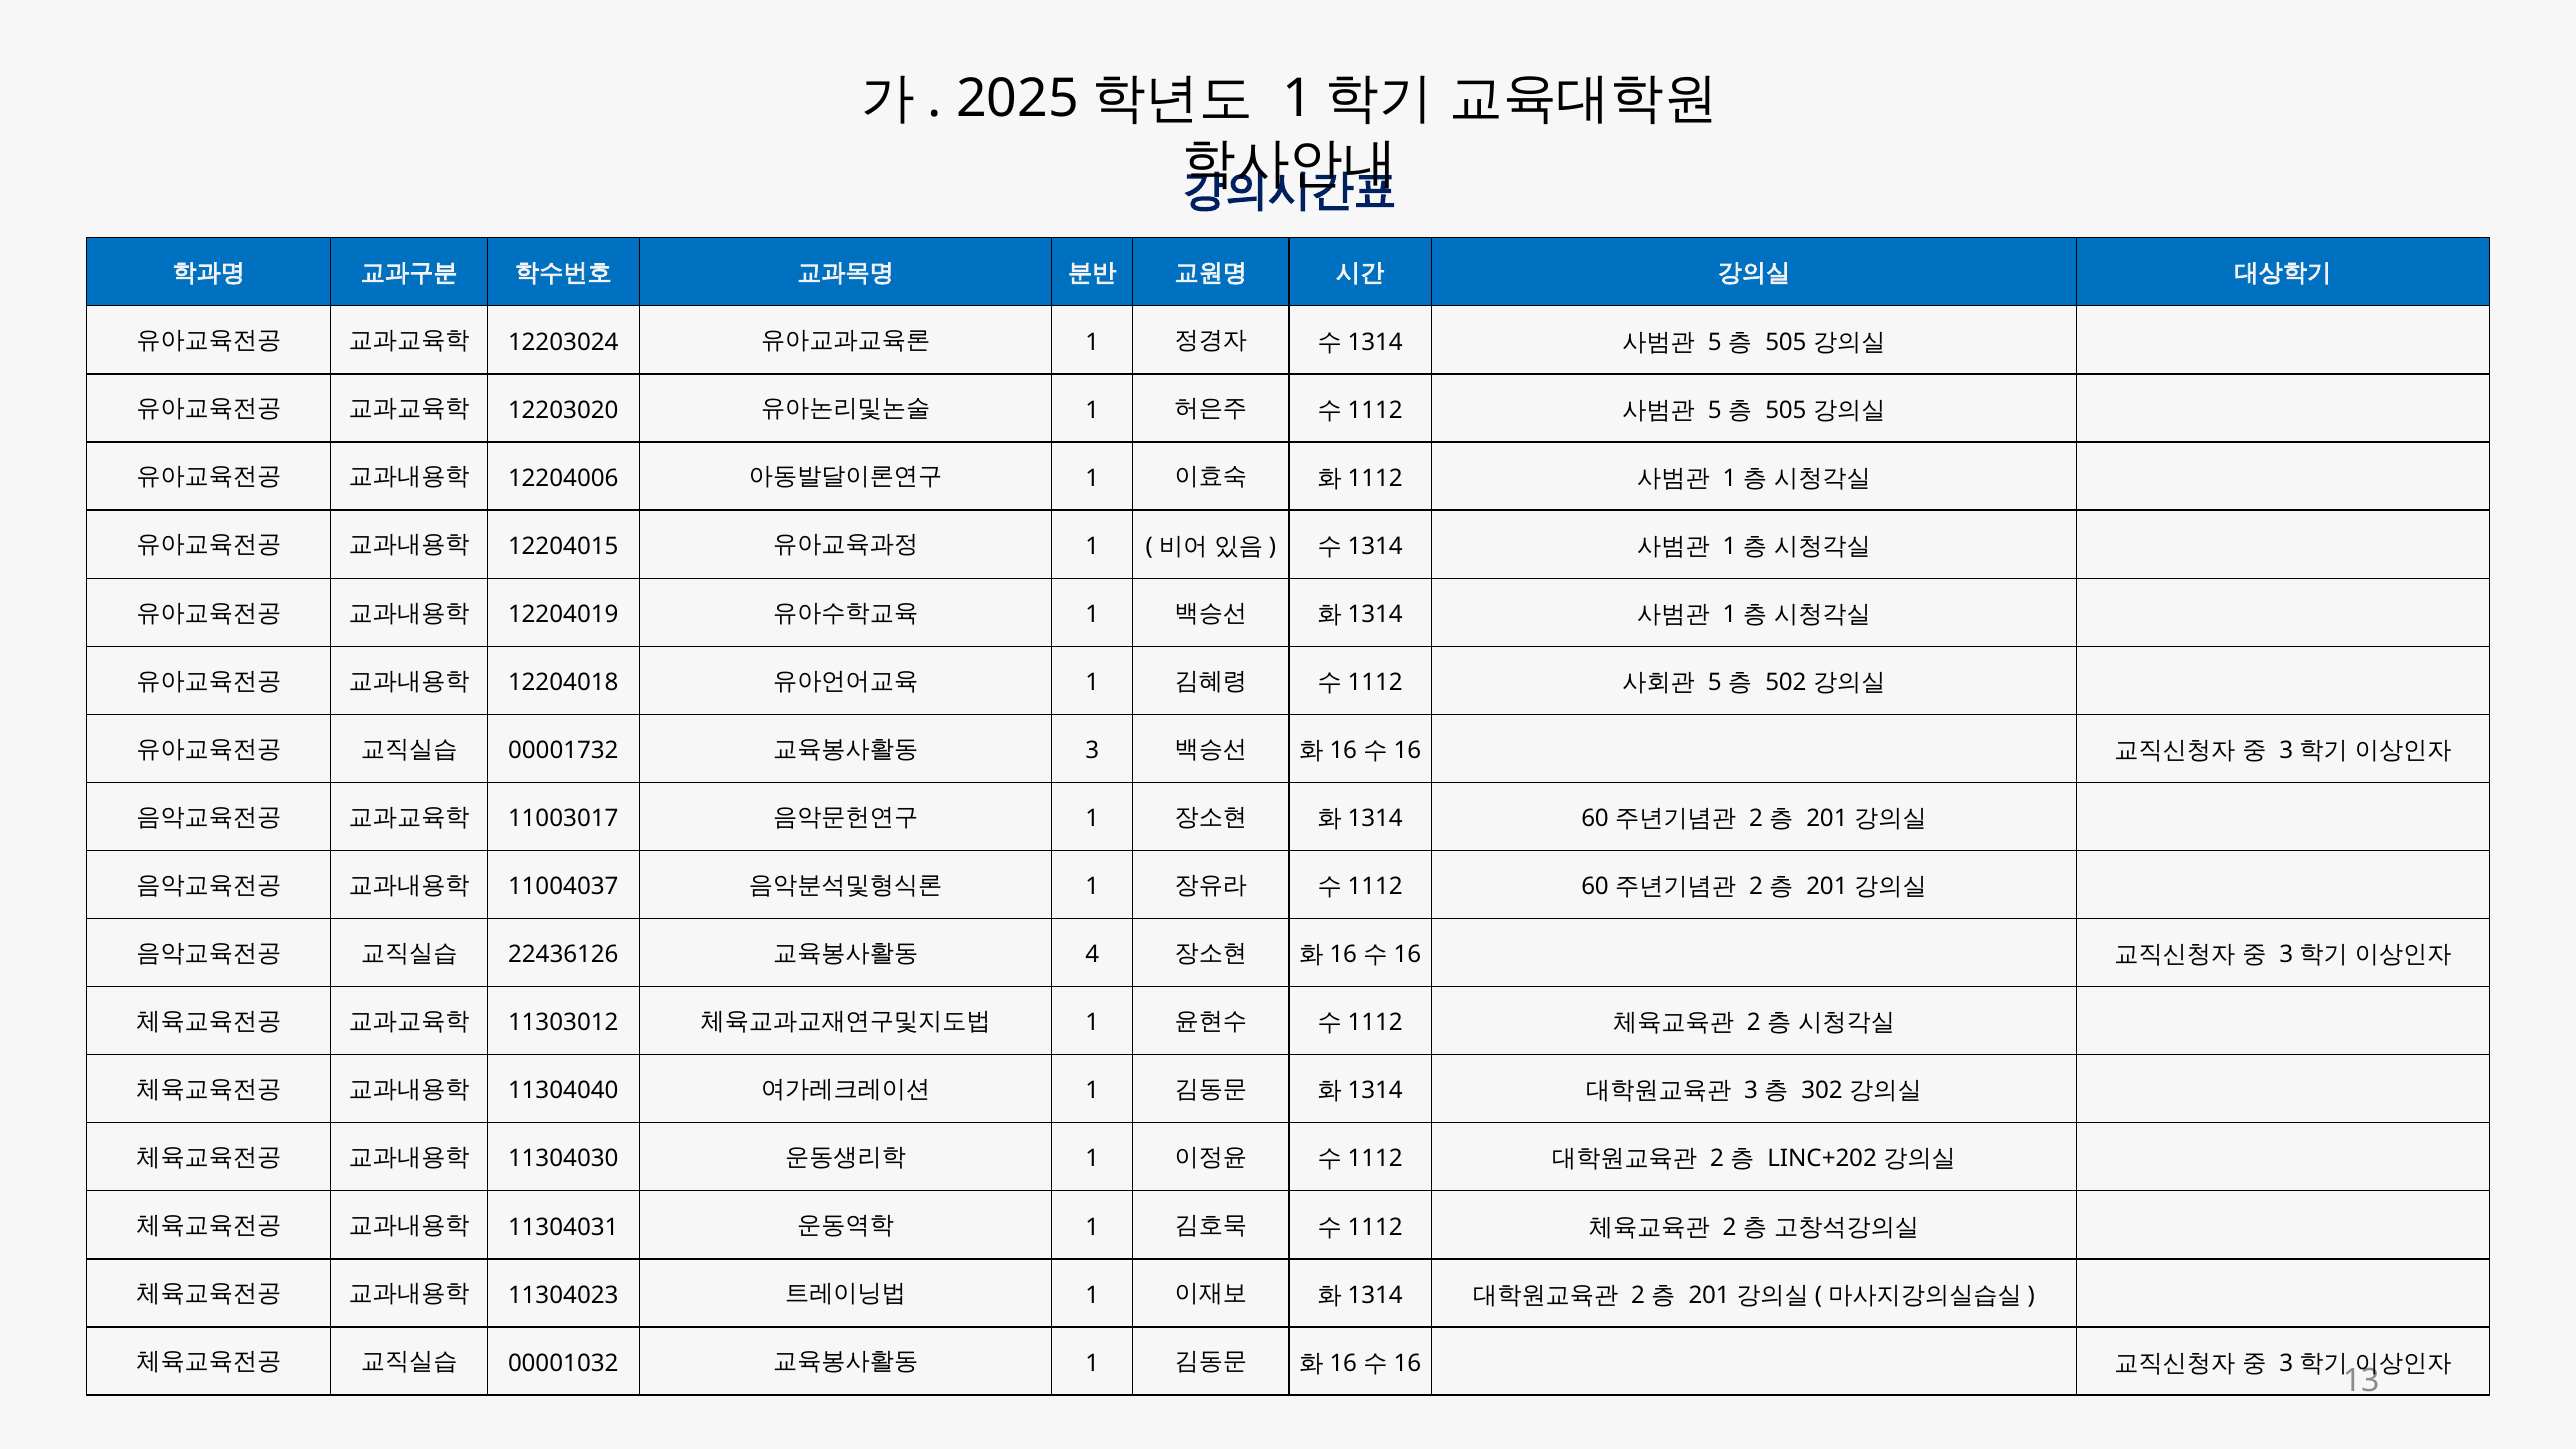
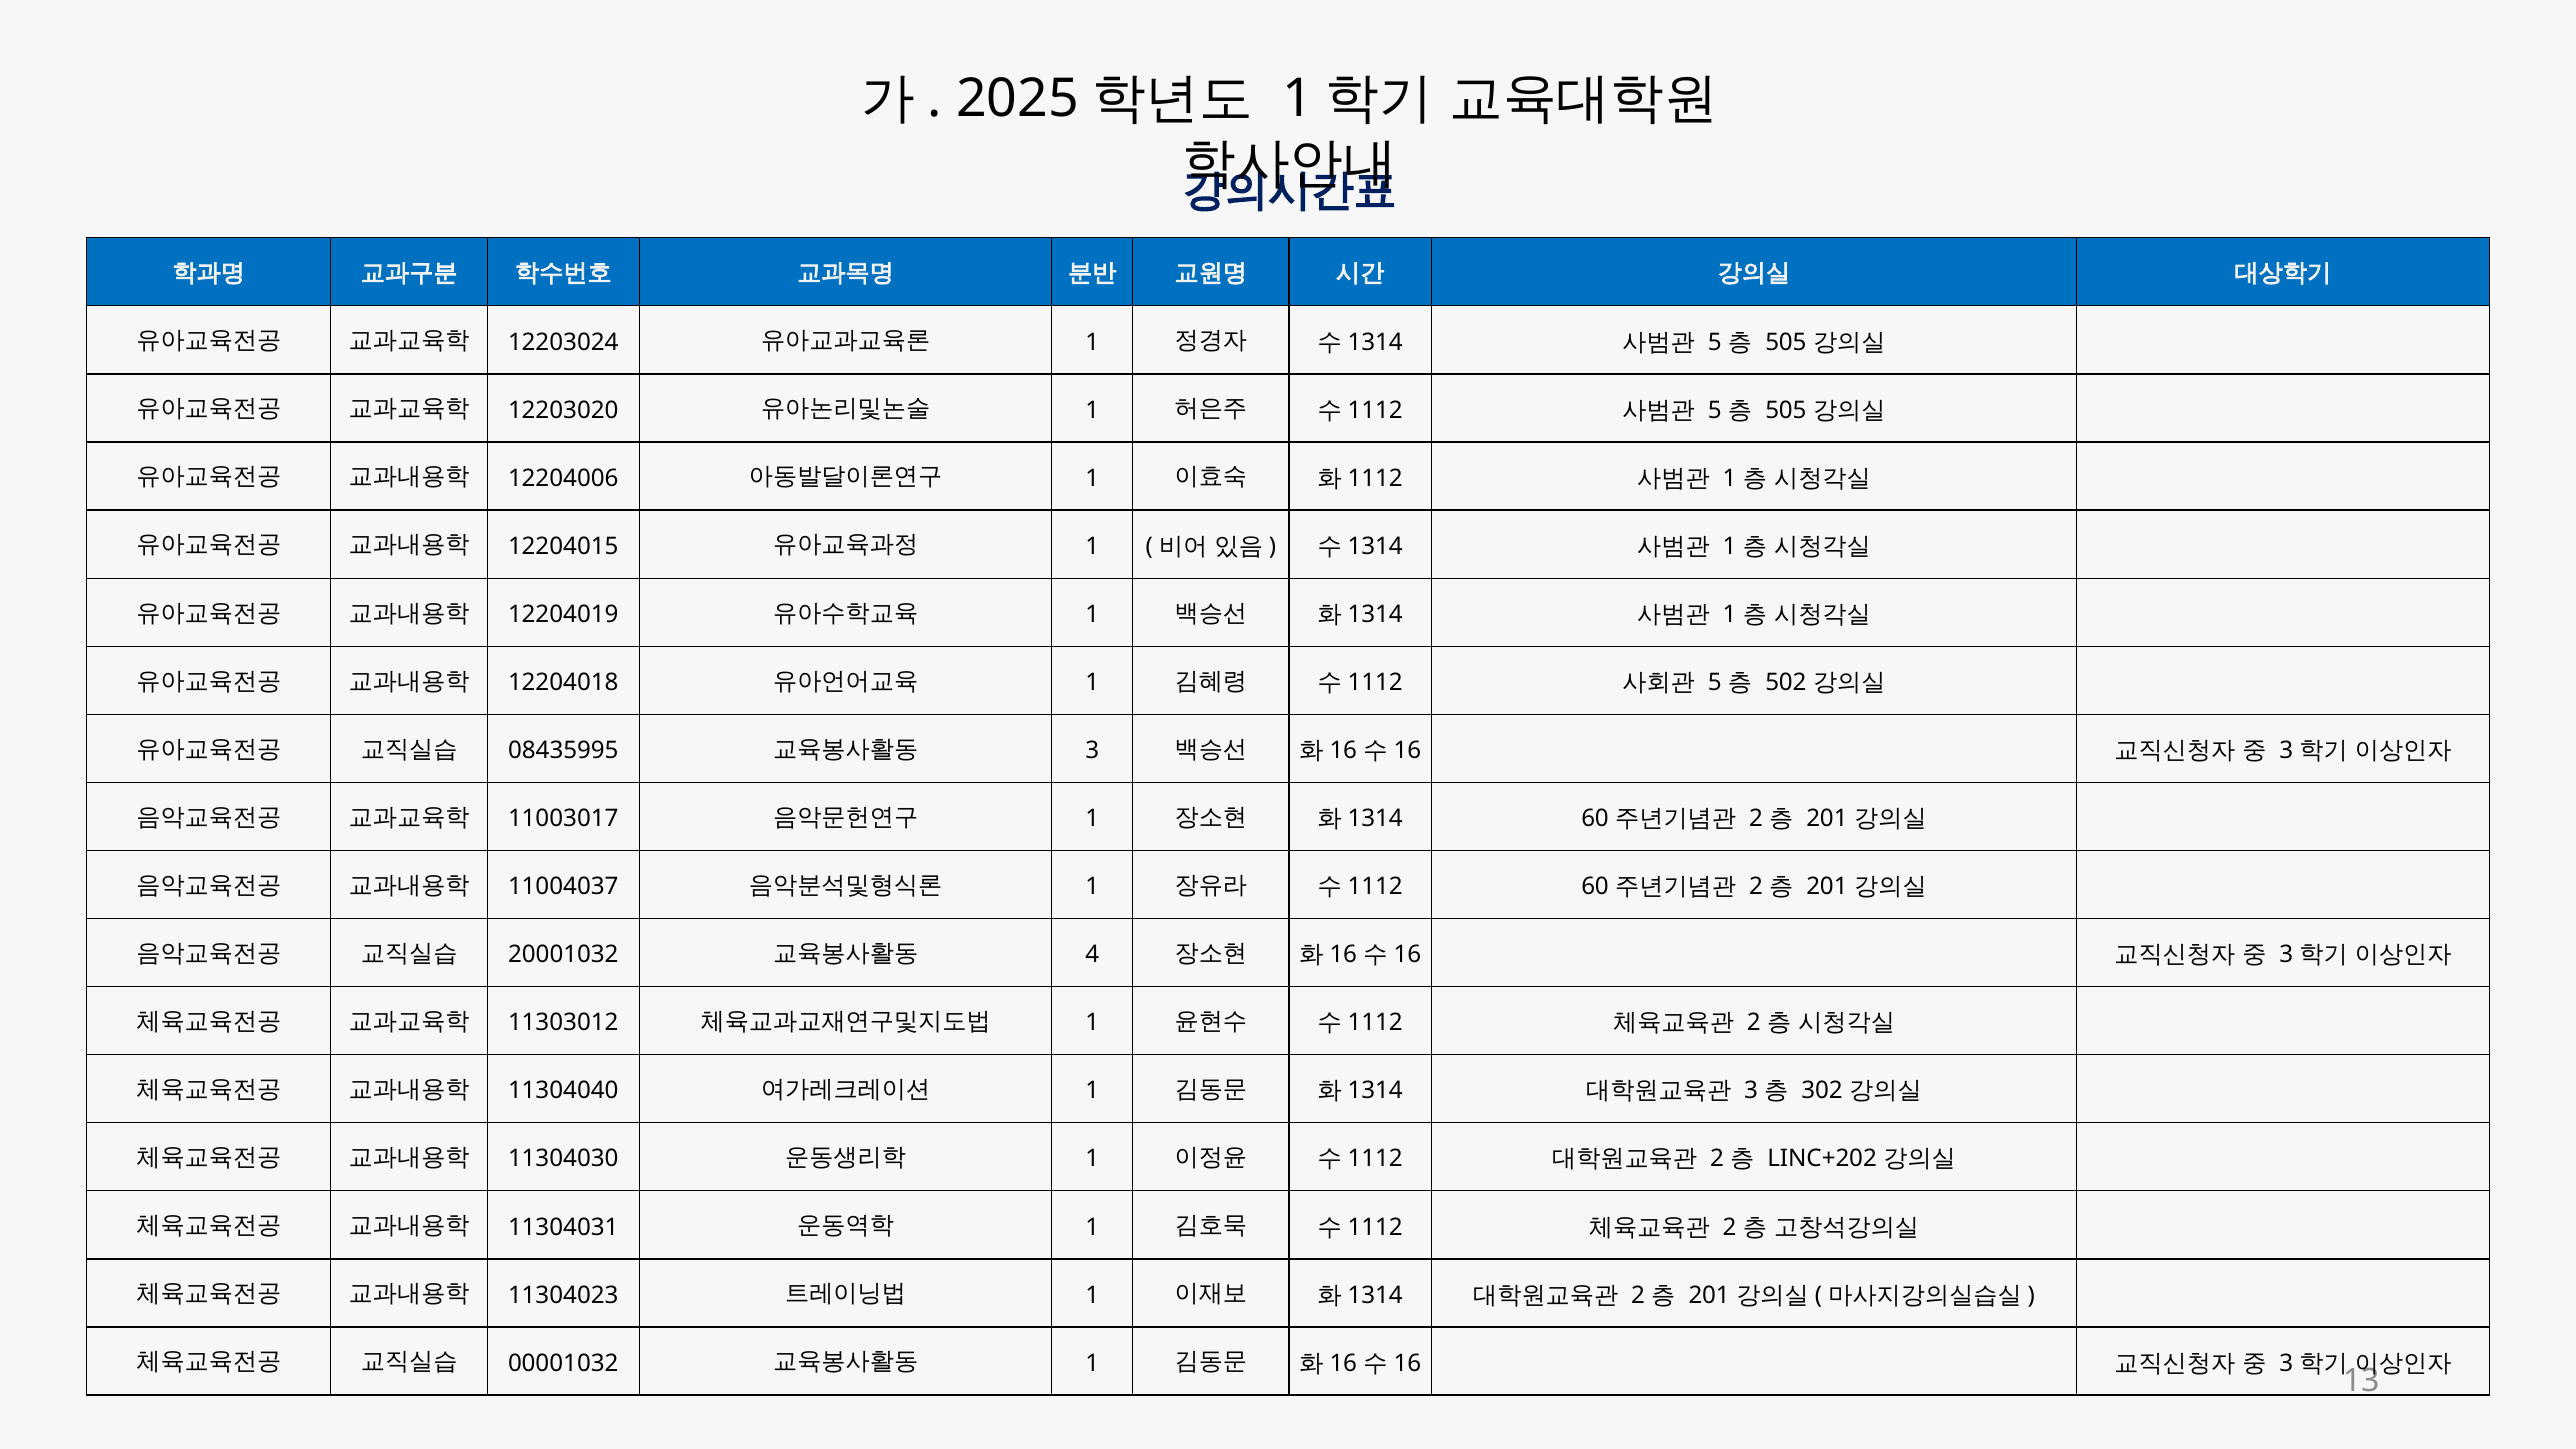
00001732: 00001732 -> 08435995 (563, 751)
22436126: 22436126 -> 20001032 (563, 955)
